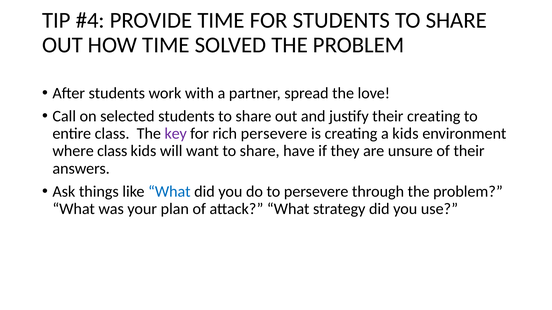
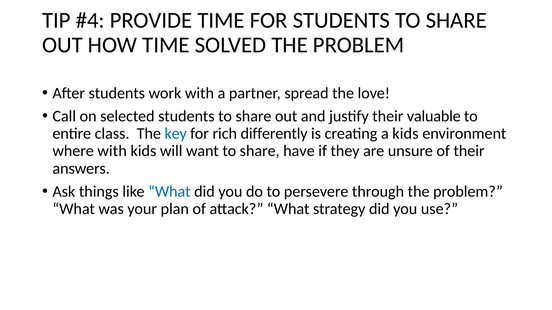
their creating: creating -> valuable (434, 116)
key colour: purple -> blue (176, 134)
rich persevere: persevere -> differently (274, 134)
where class: class -> with (112, 151)
